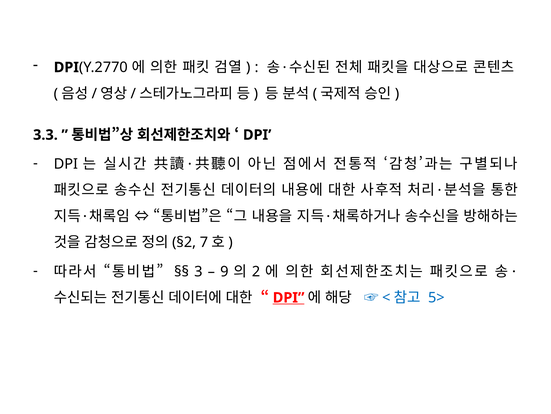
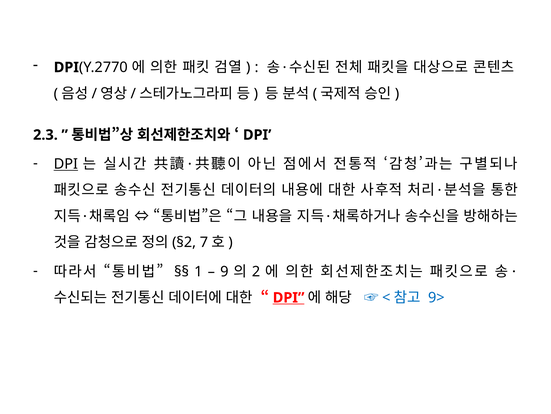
3.3: 3.3 -> 2.3 (45, 135)
DPI underline: none -> present (66, 164)
3: 3 -> 1 (198, 271)
5>: 5> -> 9> (436, 297)
